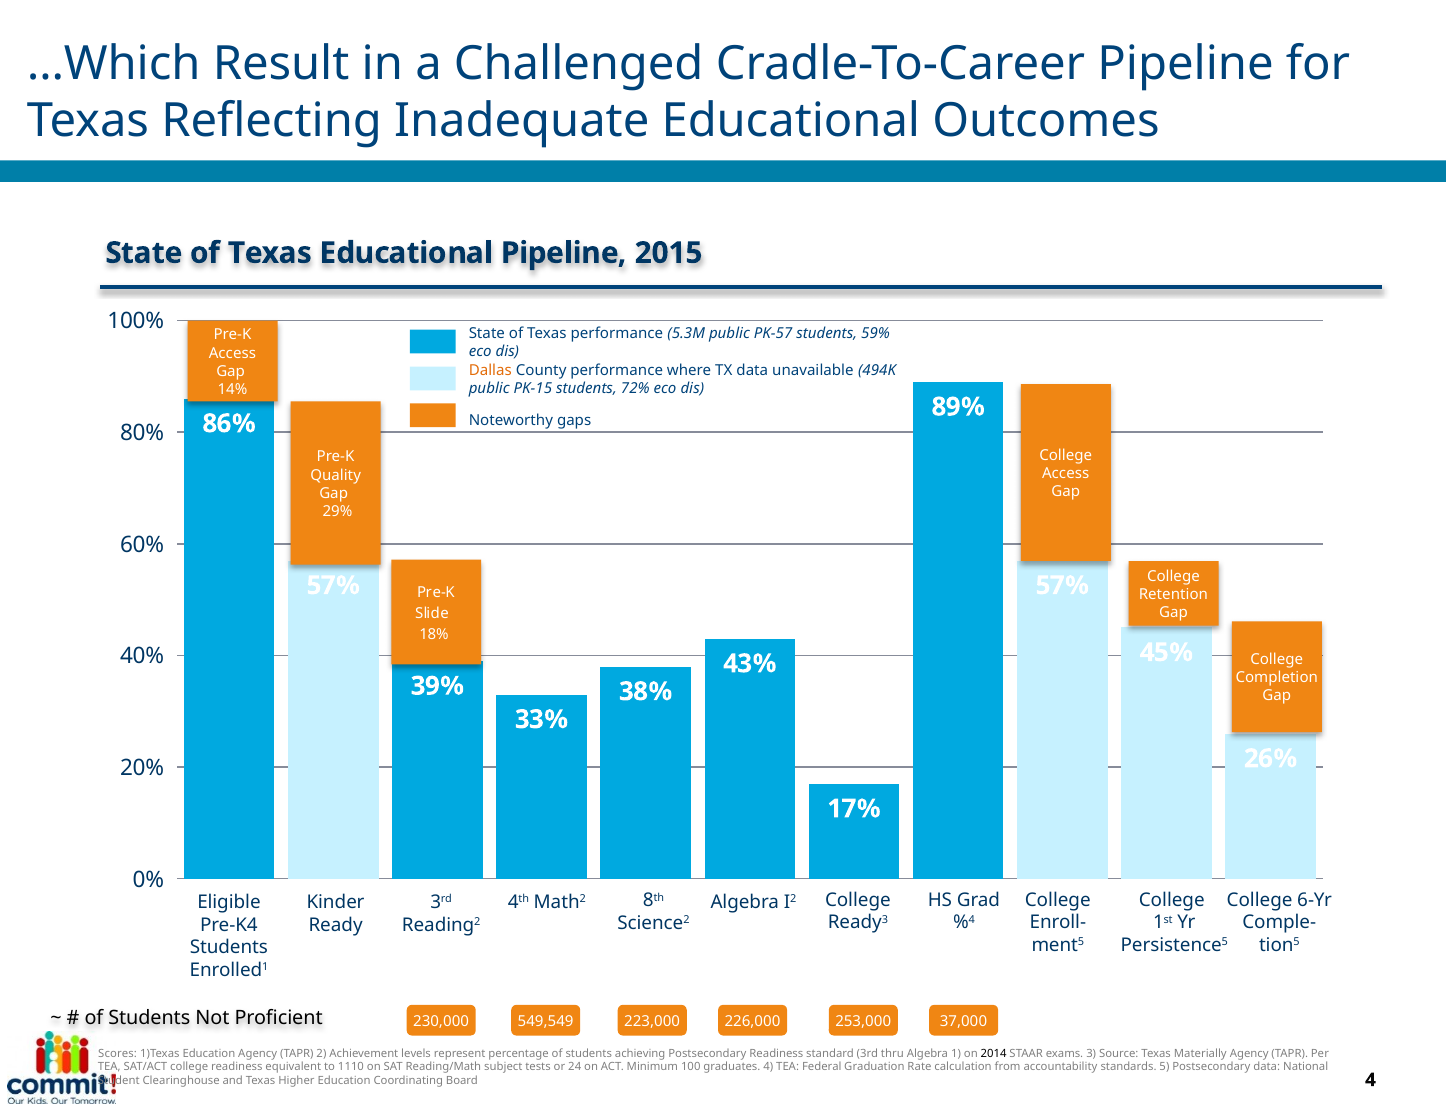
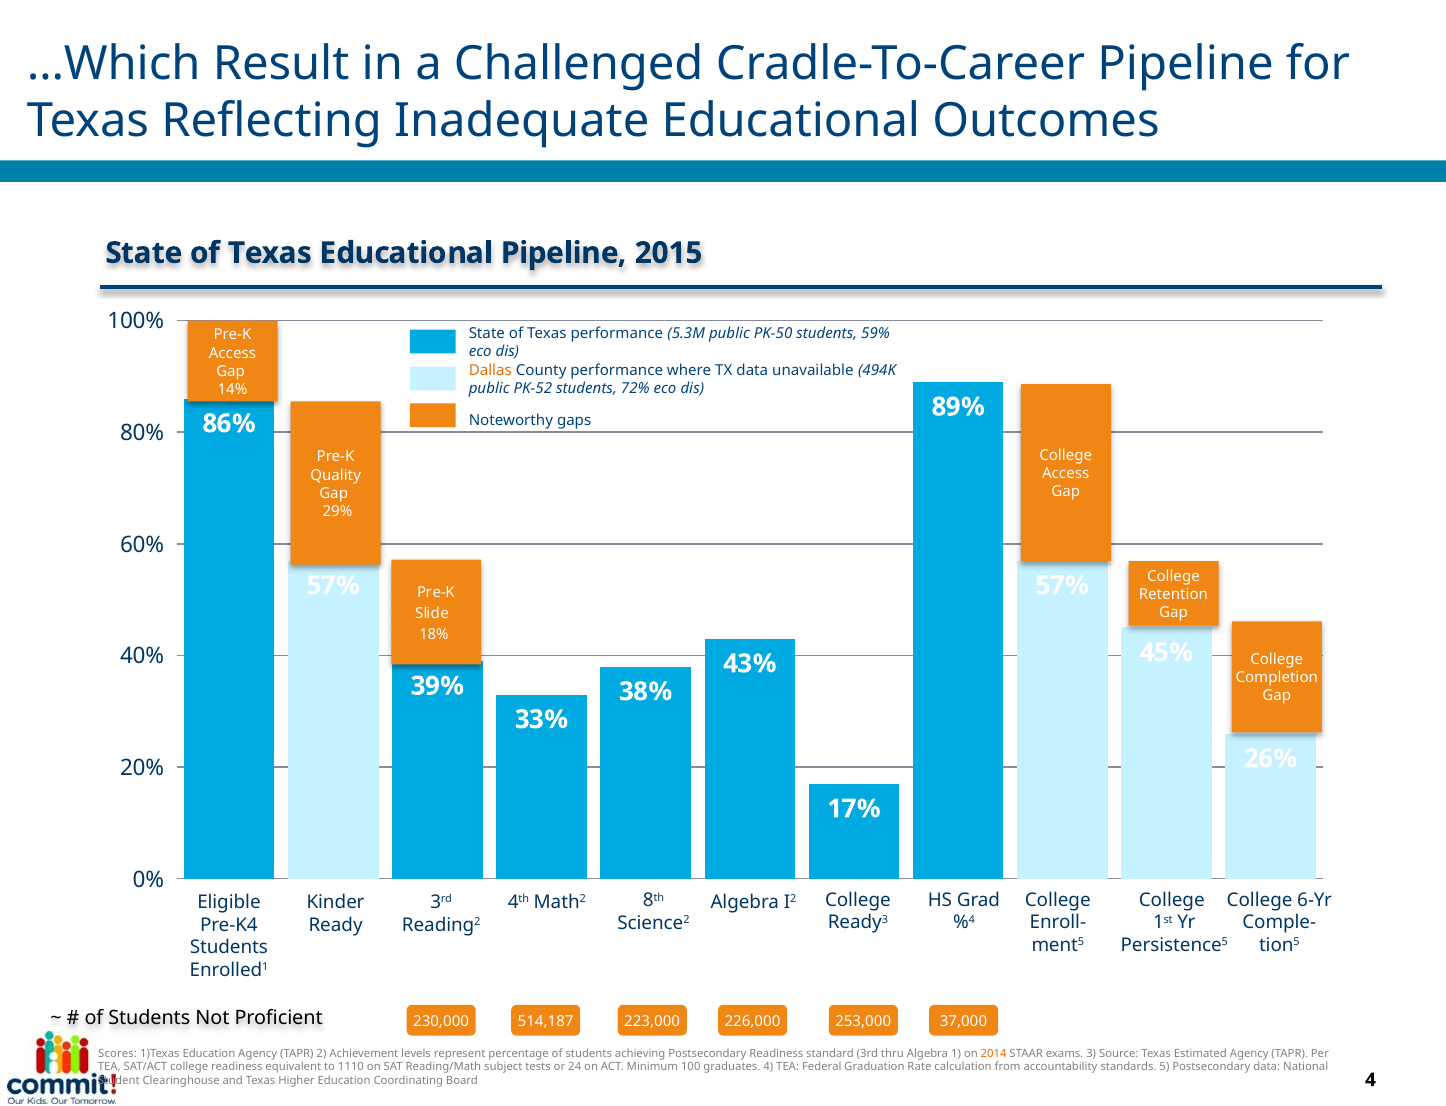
PK-57: PK-57 -> PK-50 (773, 334)
PK-15: PK-15 -> PK-52 (533, 388)
549,549: 549,549 -> 514,187 (546, 1021)
2014 colour: black -> orange (994, 1054)
Materially: Materially -> Estimated (1200, 1054)
